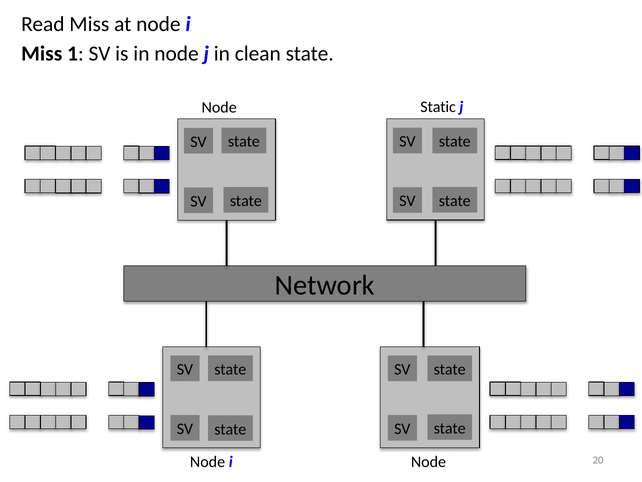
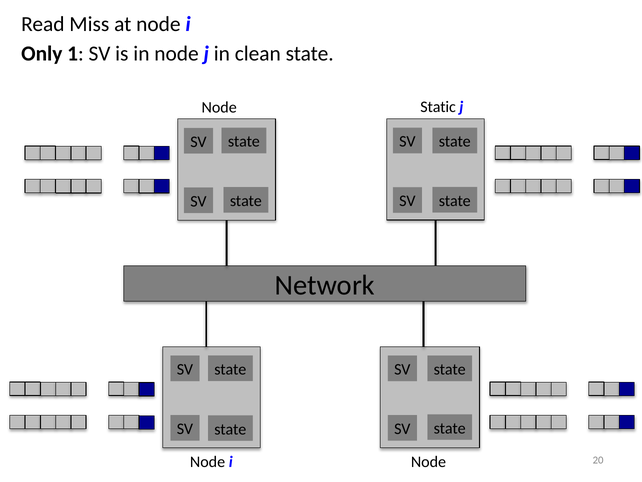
Miss: Miss -> Only (42, 54)
